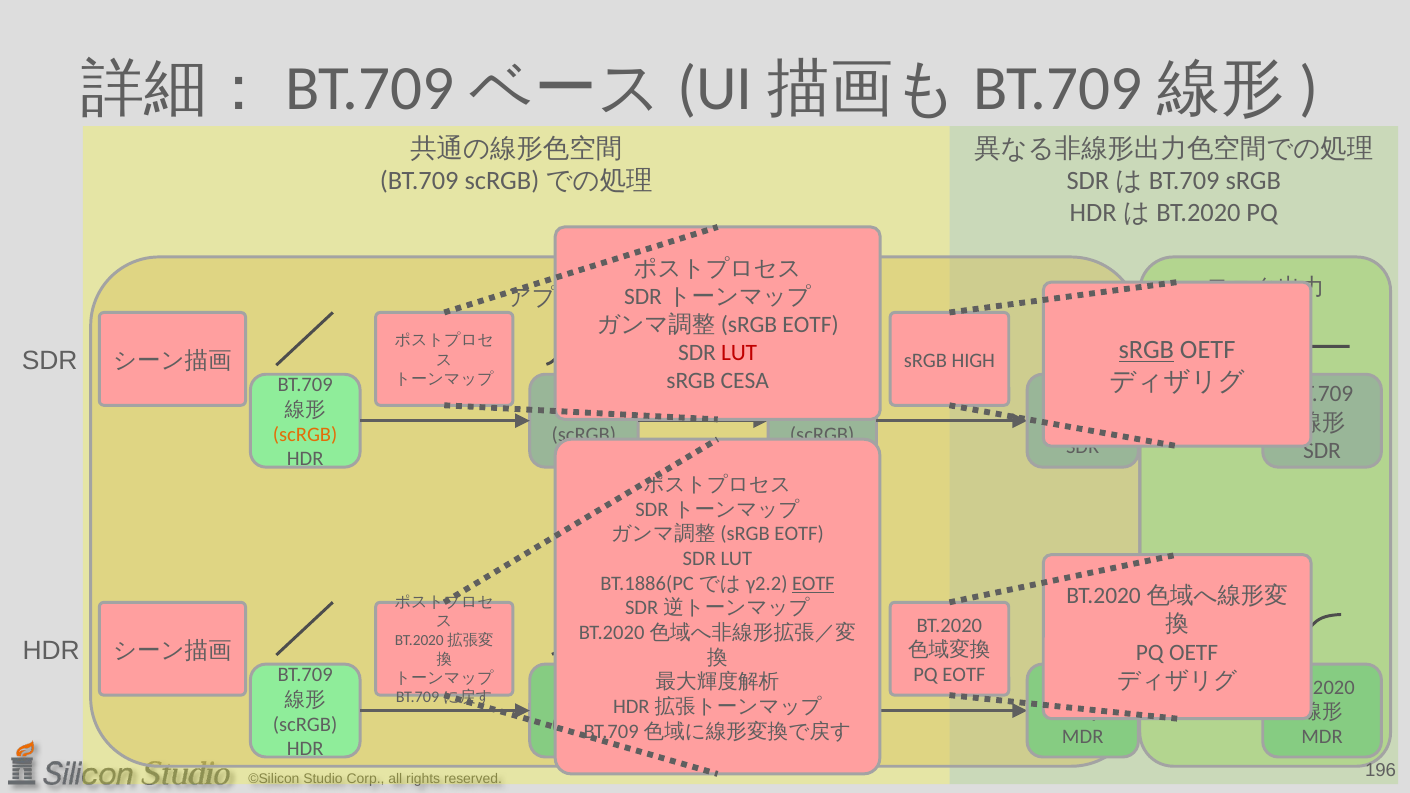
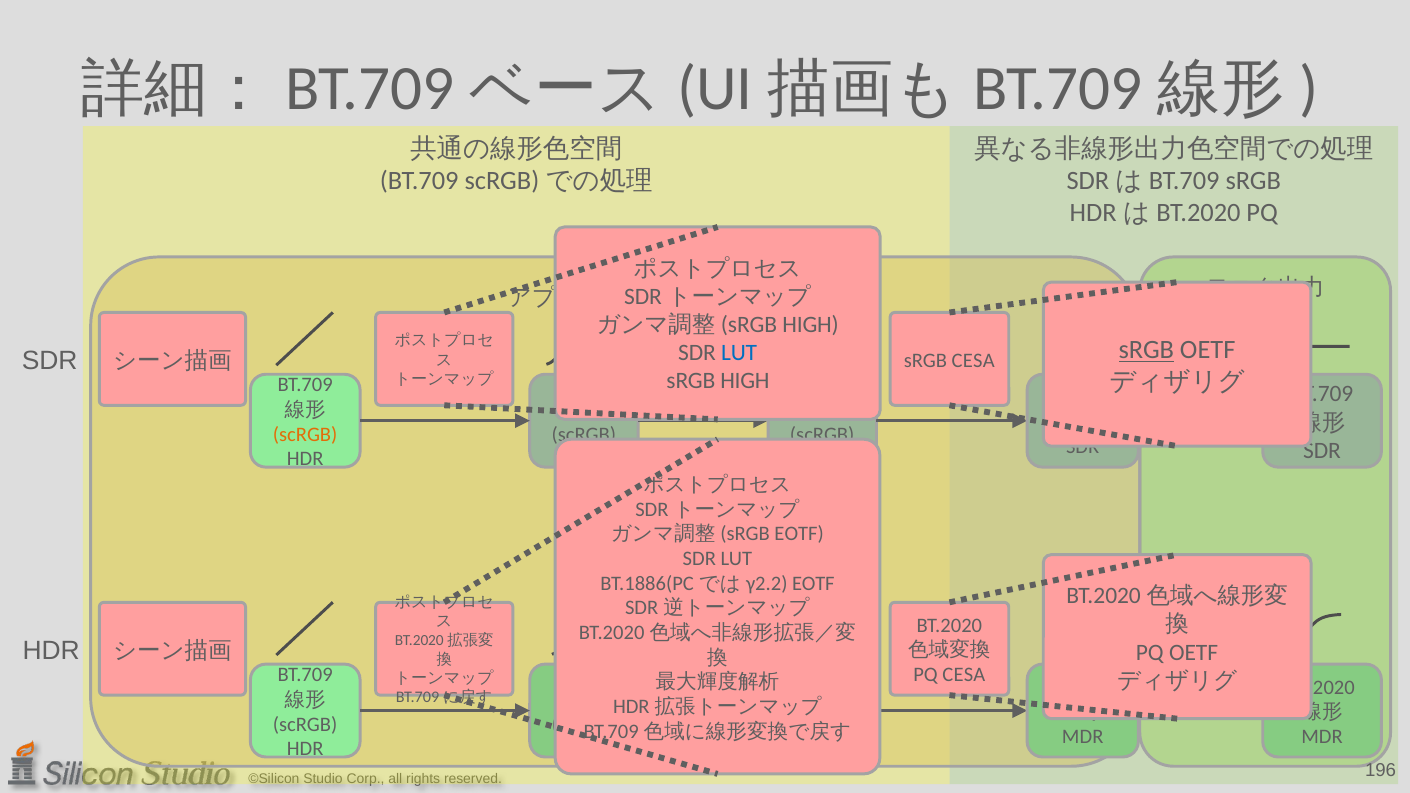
EOTF: EOTF -> HIGH (811, 325)
LUT colour: red -> blue (739, 353)
sRGB HIGH: HIGH -> CESA (973, 360)
CESA: CESA -> HIGH (745, 381)
EOTF underline: present -> none (813, 583)
EOTF: EOTF -> CESA (964, 675)
